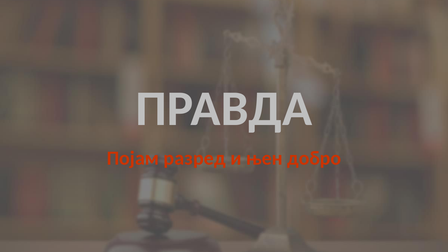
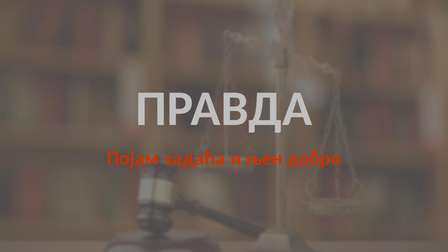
разред: разред -> задаћа (195, 158)
